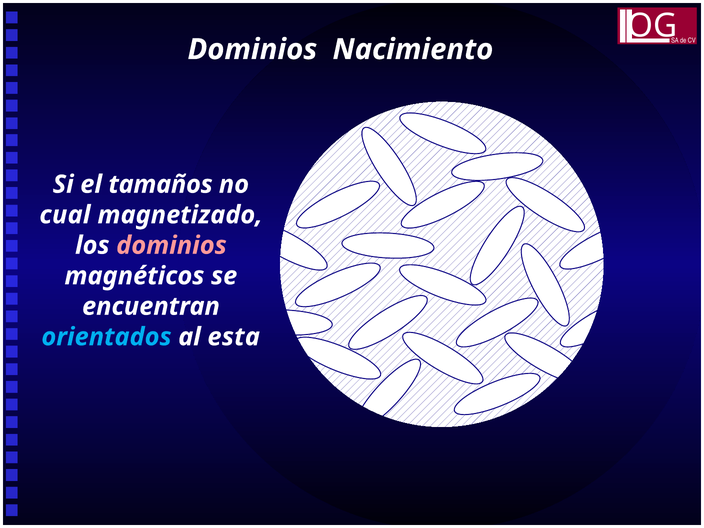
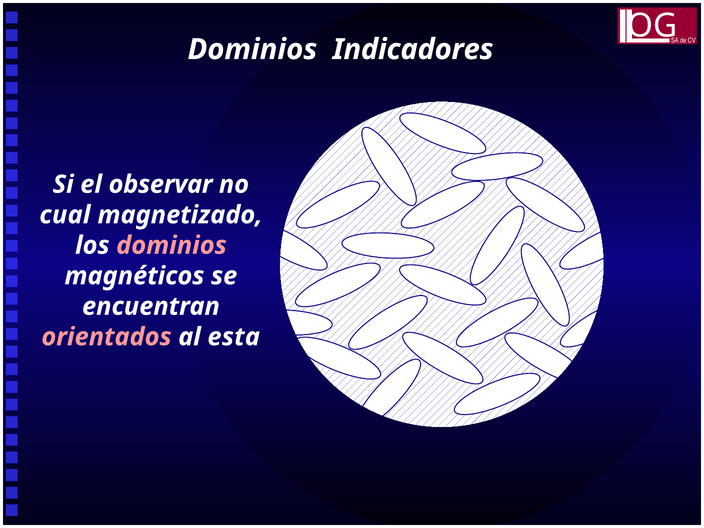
Nacimiento: Nacimiento -> Indicadores (413, 49)
tamaños: tamaños -> observar (161, 184)
orientados colour: light blue -> pink (107, 337)
